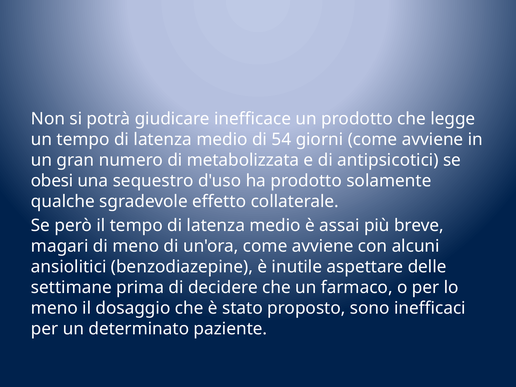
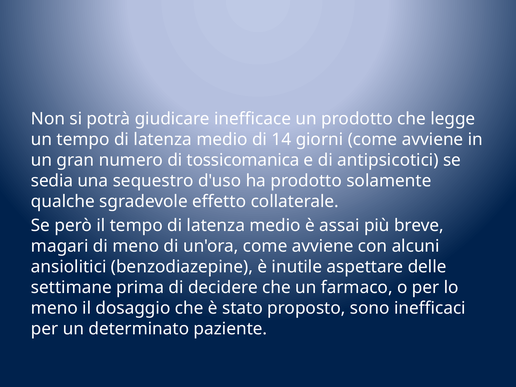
54: 54 -> 14 (281, 140)
metabolizzata: metabolizzata -> tossicomanica (243, 160)
obesi: obesi -> sedia (52, 181)
